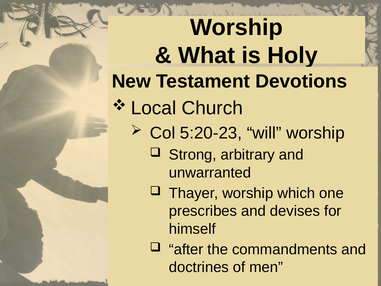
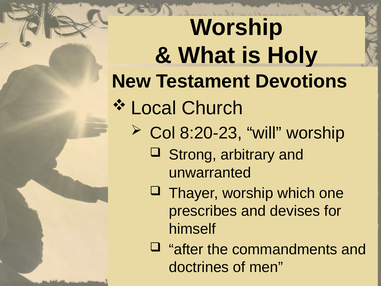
5:20-23: 5:20-23 -> 8:20-23 (211, 133)
